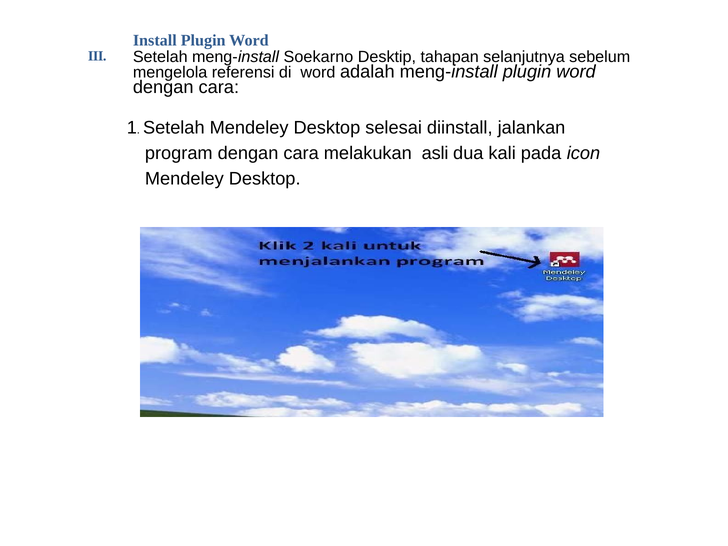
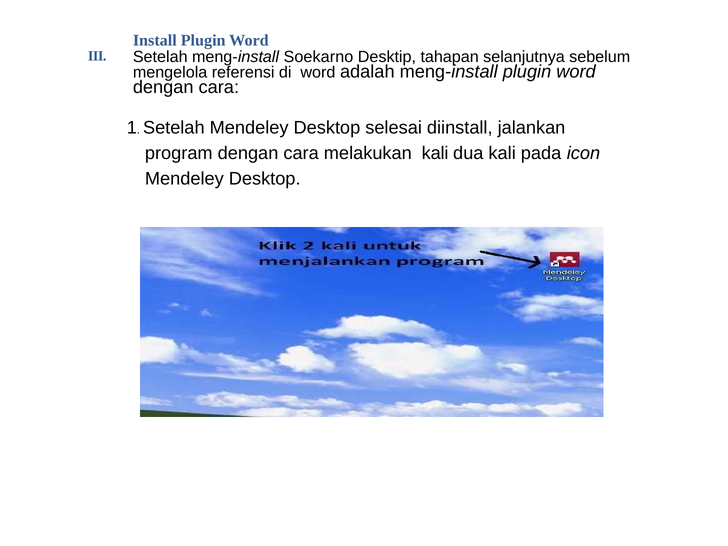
melakukan asli: asli -> kali (435, 153)
